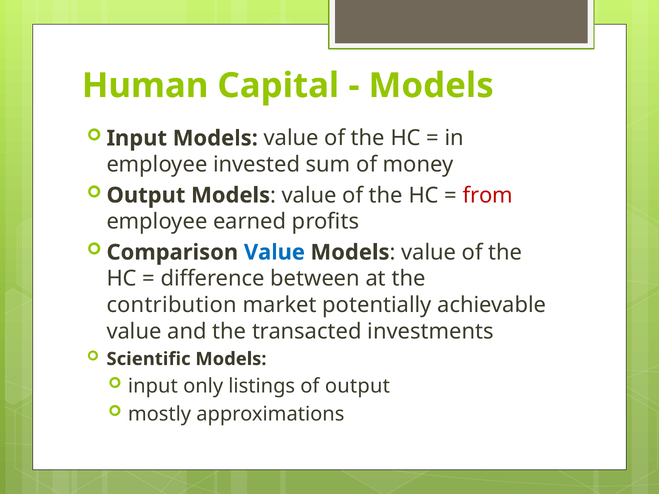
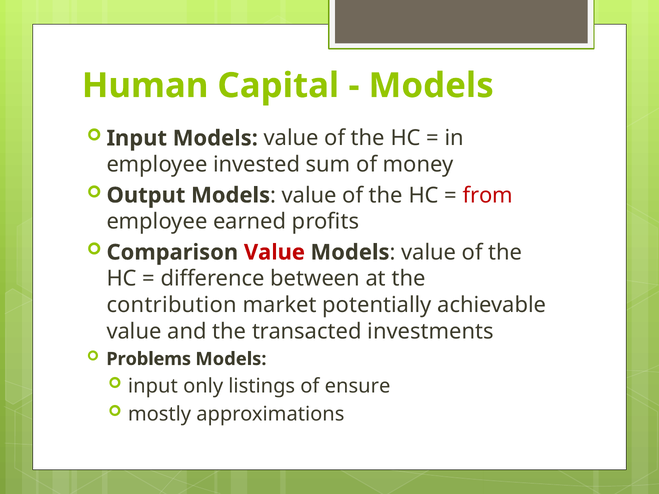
Value colour: blue -> red (274, 252)
Scientific: Scientific -> Problems (149, 359)
of output: output -> ensure (358, 386)
